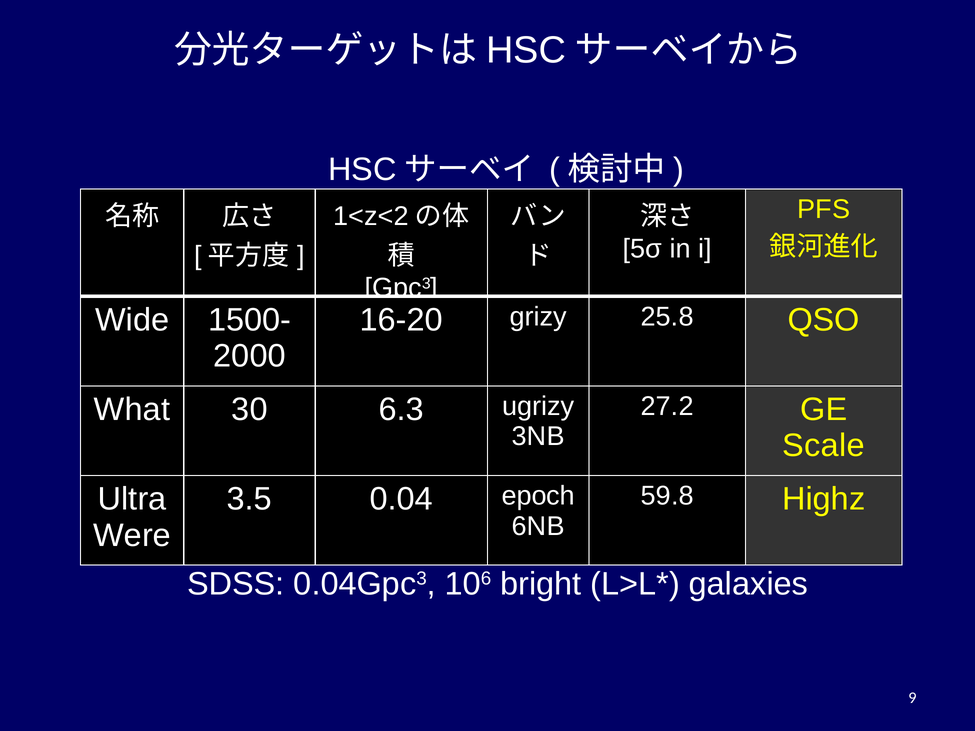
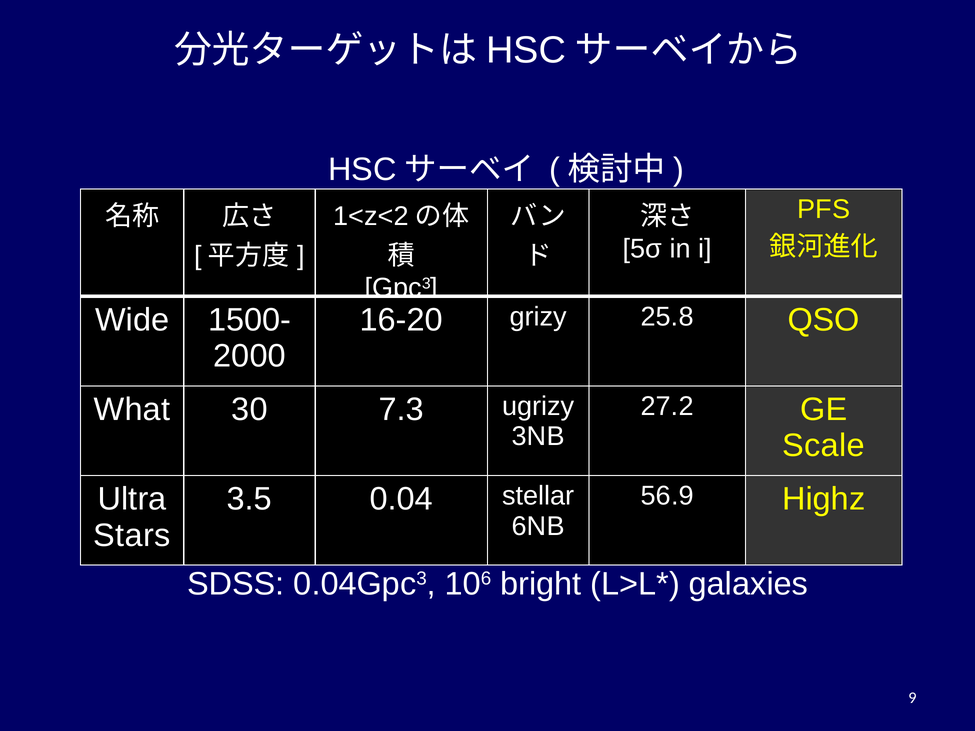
6.3: 6.3 -> 7.3 (401, 410)
59.8: 59.8 -> 56.9 (667, 496)
epoch: epoch -> stellar (538, 496)
Were: Were -> Stars (132, 535)
